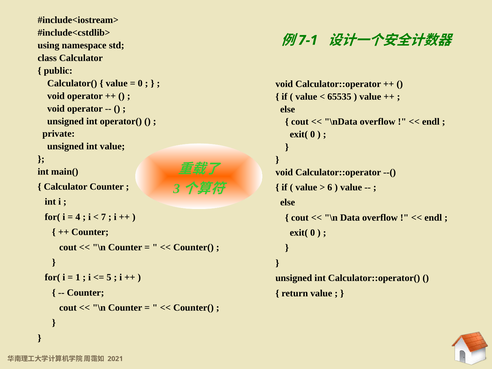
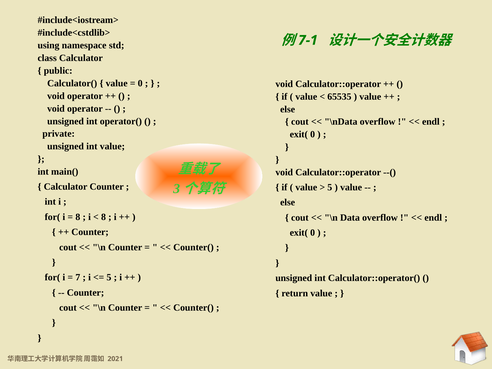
6: 6 -> 5 (330, 187)
4: 4 -> 8 (78, 217)
7: 7 -> 8 (103, 217)
1: 1 -> 7 (78, 277)
